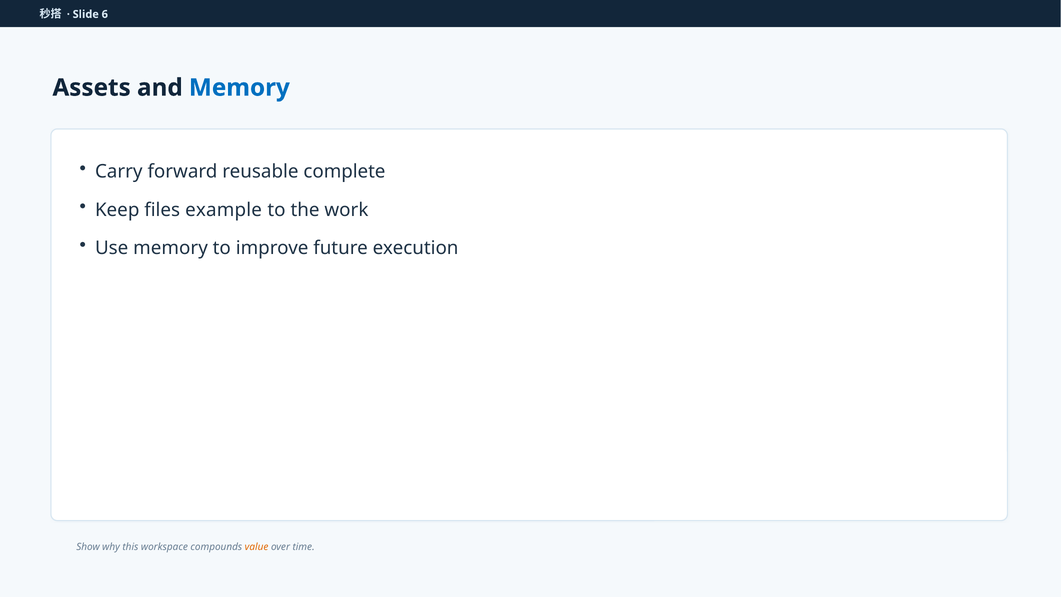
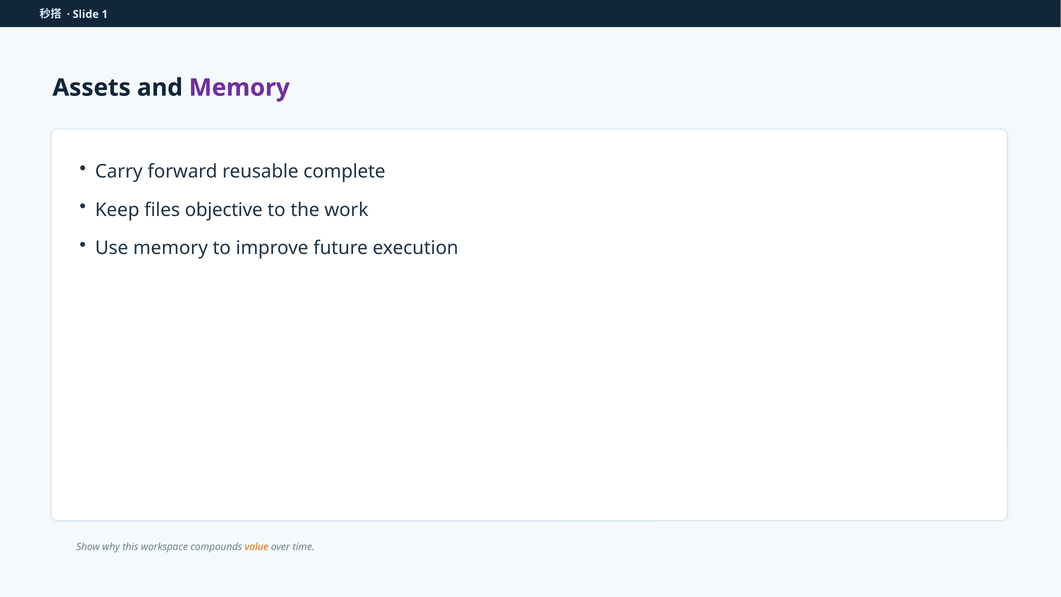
6: 6 -> 1 (105, 14)
Memory colour: blue -> purple (239, 88)
example: example -> objective (224, 210)
